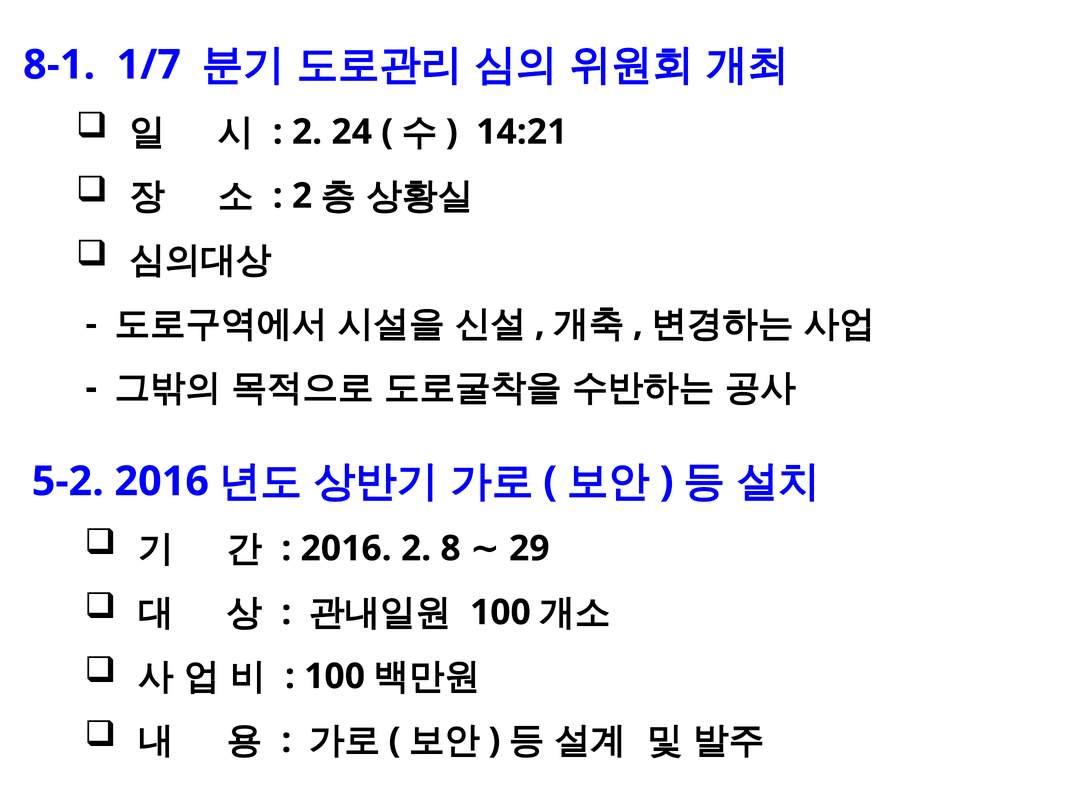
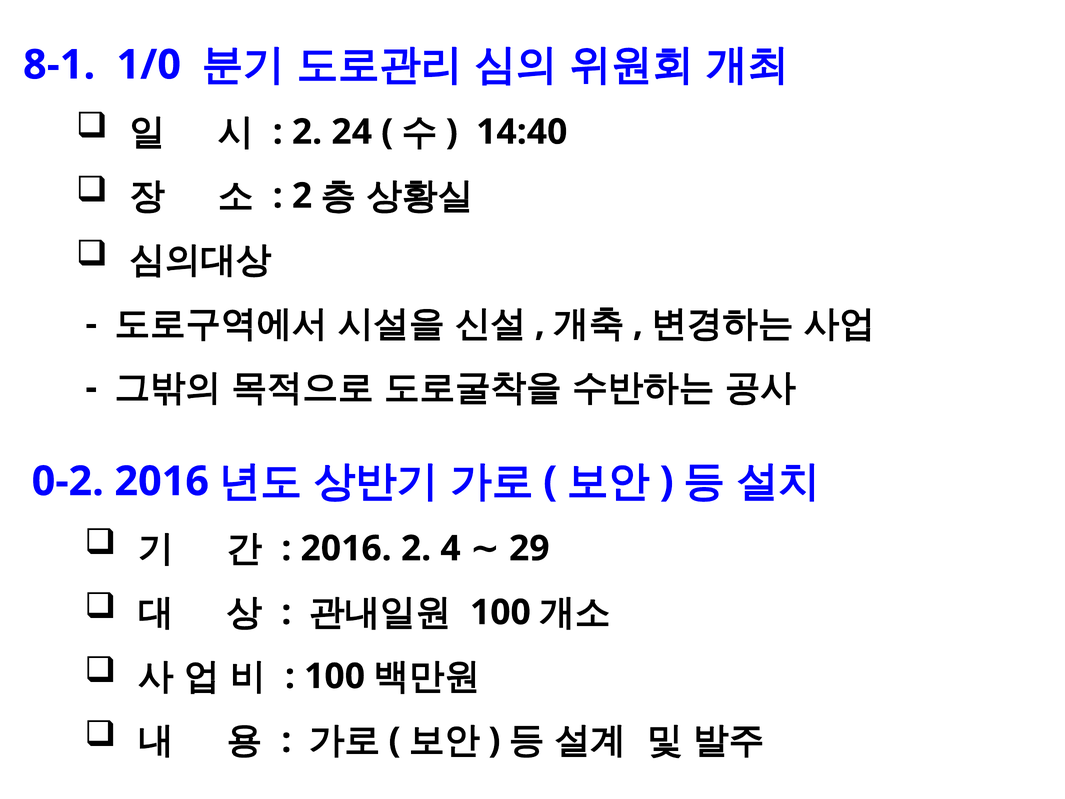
1/7: 1/7 -> 1/0 (149, 65)
14:21: 14:21 -> 14:40 (522, 132)
5-2: 5-2 -> 0-2 (68, 481)
8: 8 -> 4 (451, 548)
